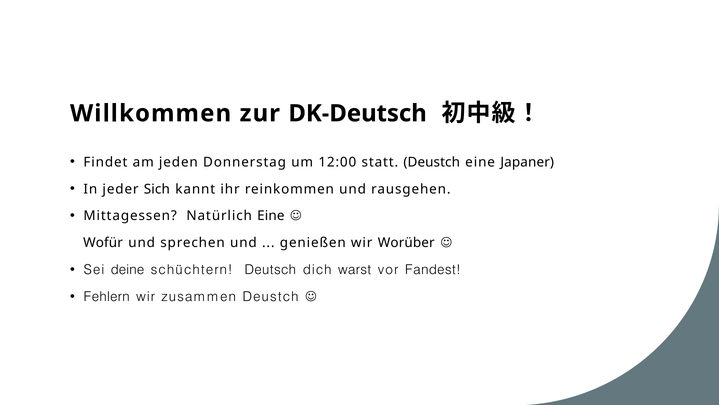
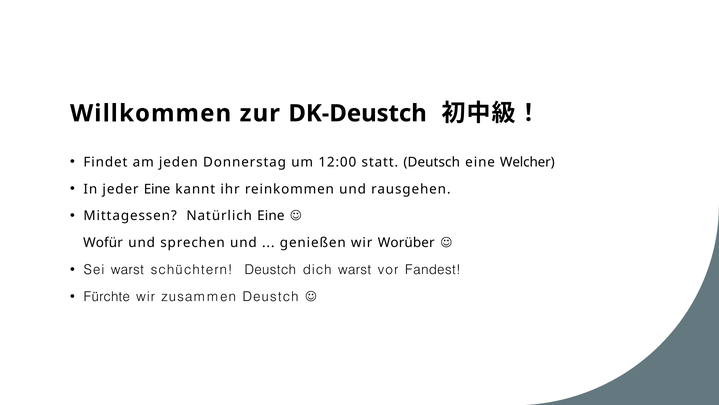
DK-Deutsch: DK-Deutsch -> DK-Deustch (358, 113)
statt Deustch: Deustch -> Deutsch (432, 162)
Japaner: Japaner -> Welcher (527, 162)
jeder Sich: Sich -> Eine (157, 189)
Sei deine: deine -> warst (127, 269)
schüchtern Deutsch: Deutsch -> Deustch (270, 269)
Fehlern: Fehlern -> Fürchte (107, 296)
